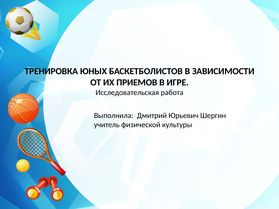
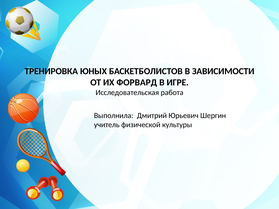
ПРИЕМОВ: ПРИЕМОВ -> ФОРВАРД (137, 82)
